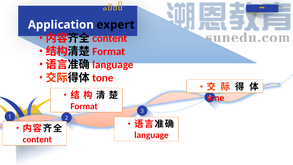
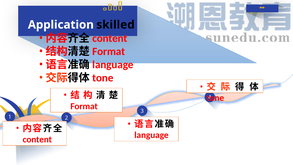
expert: expert -> skilled (115, 25)
